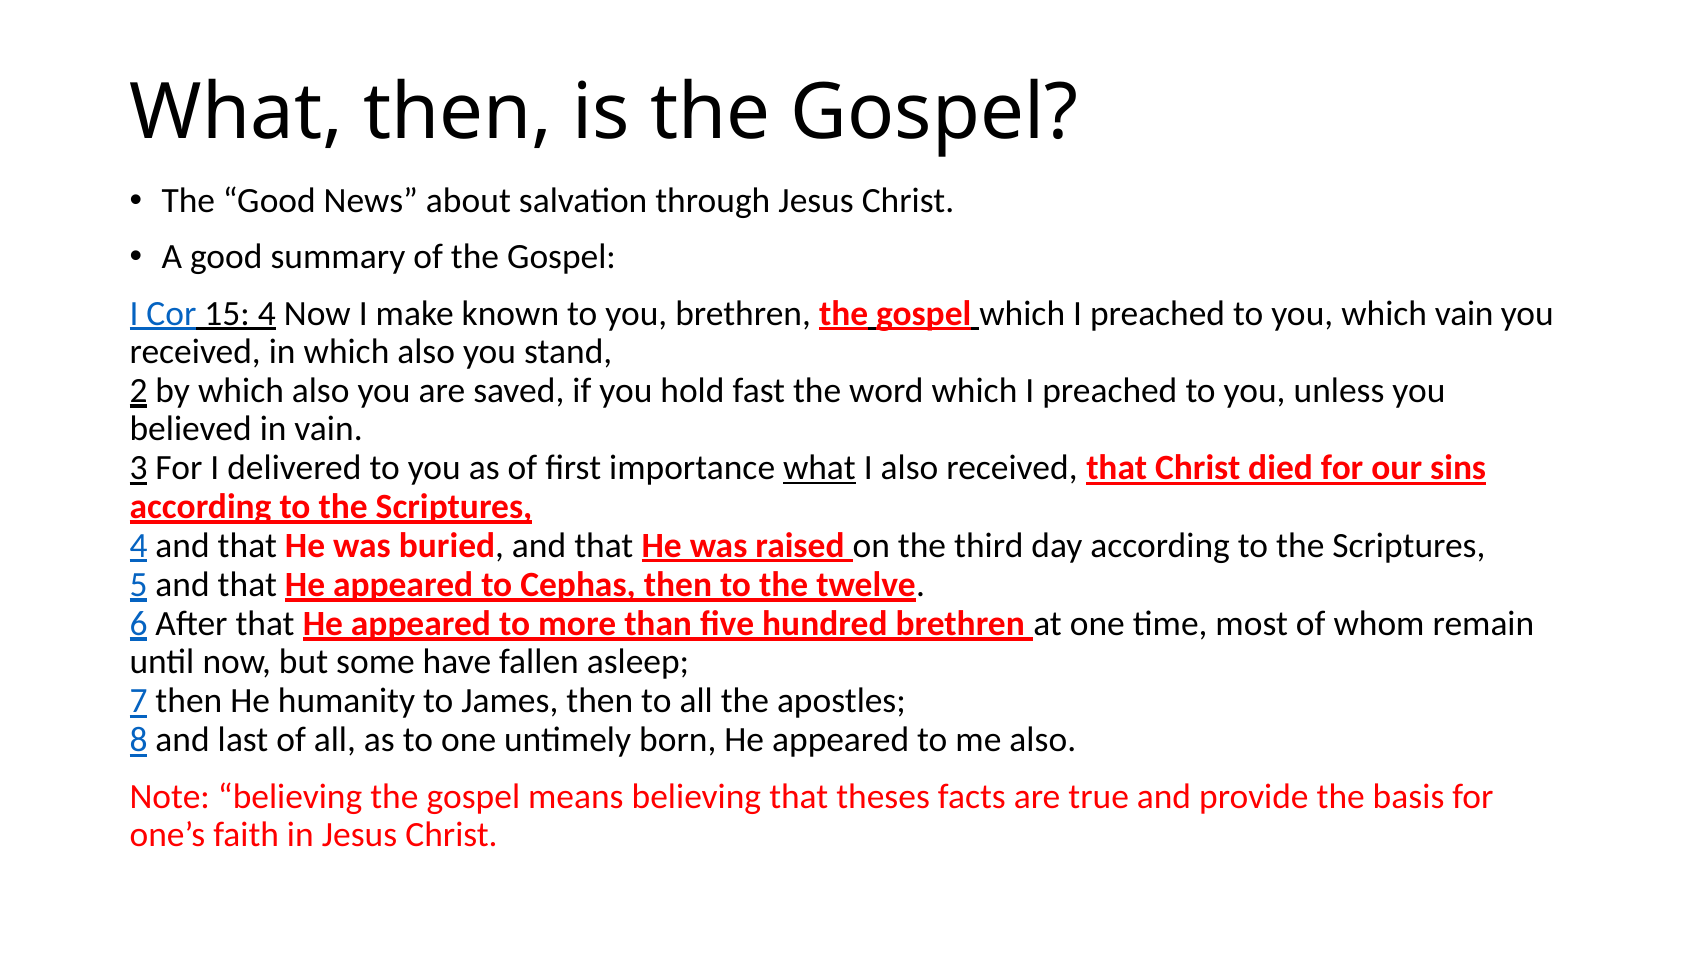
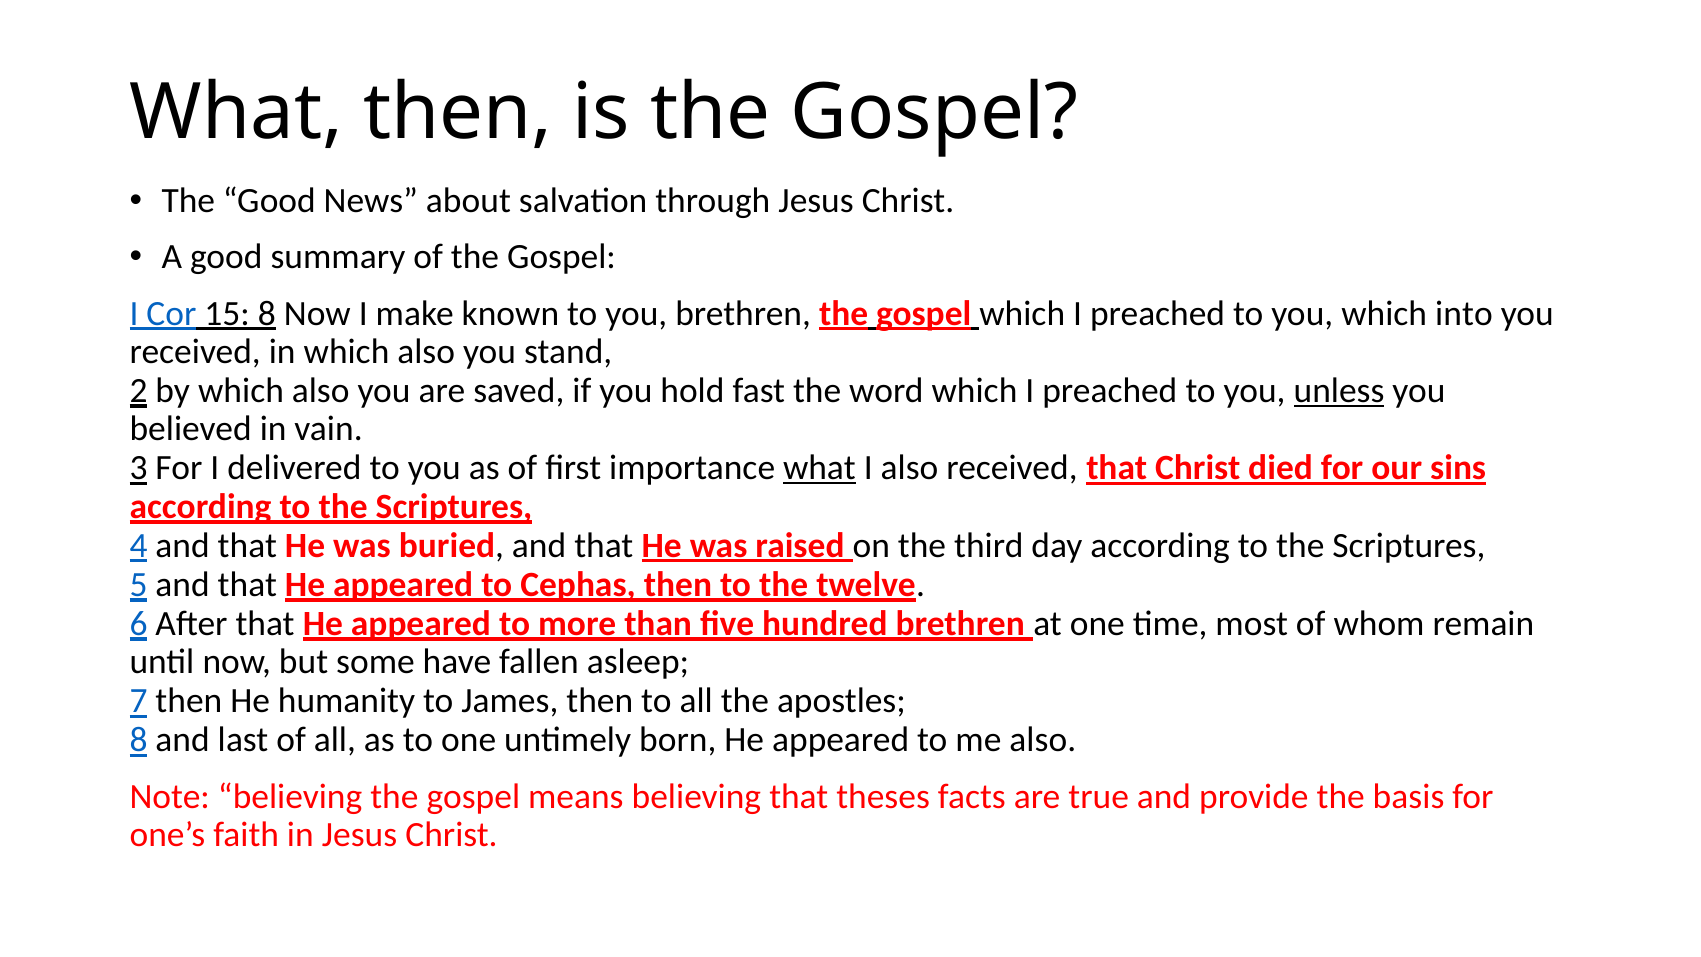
15 4: 4 -> 8 (267, 313)
which vain: vain -> into (1464, 313)
unless underline: none -> present (1339, 391)
